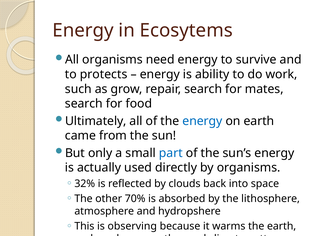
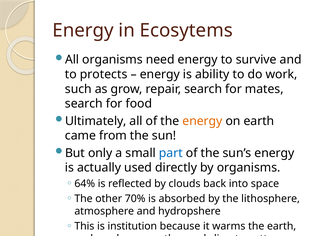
energy colour: blue -> orange (202, 121)
32%: 32% -> 64% (85, 183)
observing: observing -> institution (132, 226)
